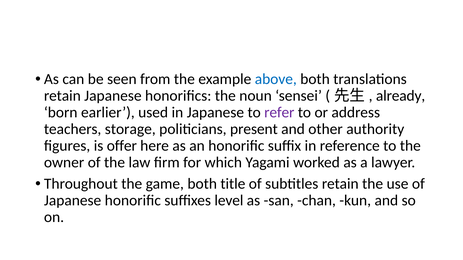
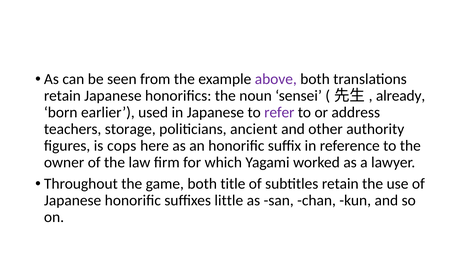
above colour: blue -> purple (276, 79)
present: present -> ancient (254, 129)
offer: offer -> cops (122, 146)
level: level -> little (229, 201)
